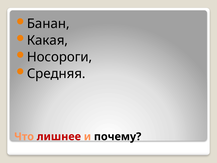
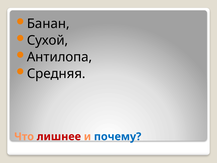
Какая: Какая -> Сухой (47, 40)
Носороги: Носороги -> Антилопа (60, 57)
почему colour: black -> blue (118, 136)
